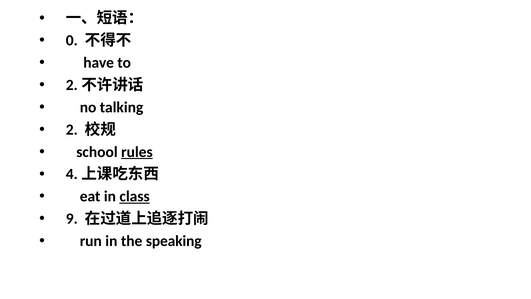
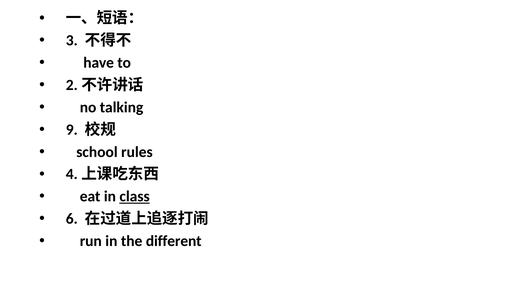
0: 0 -> 3 (72, 40)
2: 2 -> 9 (72, 129)
rules underline: present -> none (137, 152)
9: 9 -> 6 (72, 219)
speaking: speaking -> different (174, 241)
